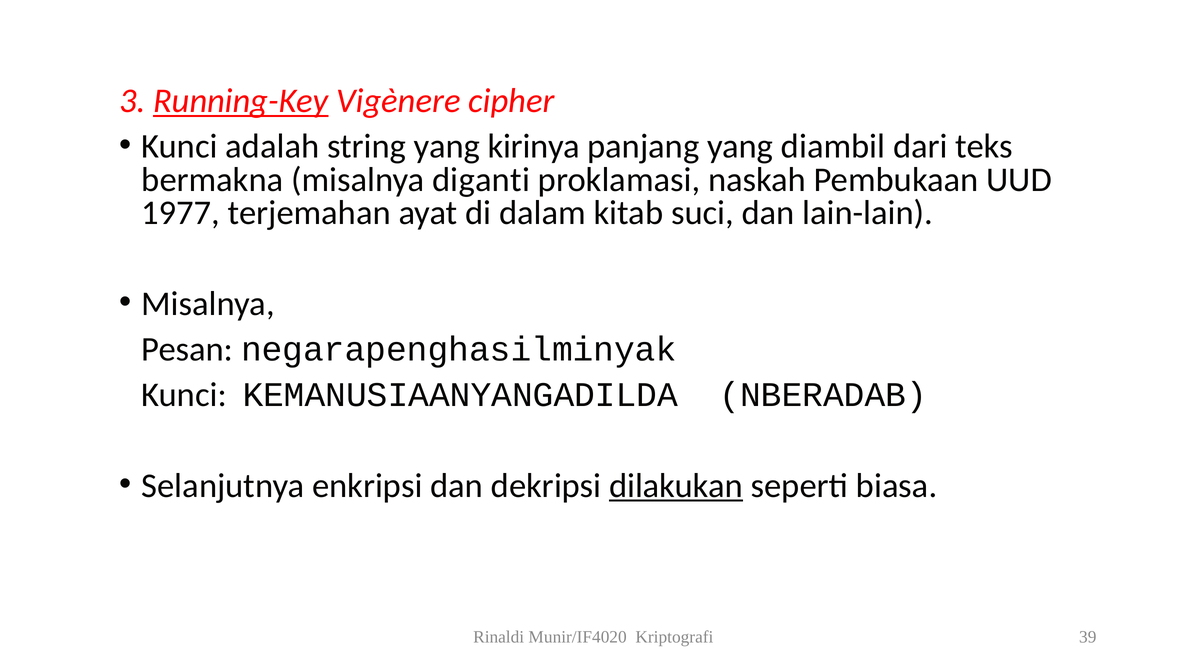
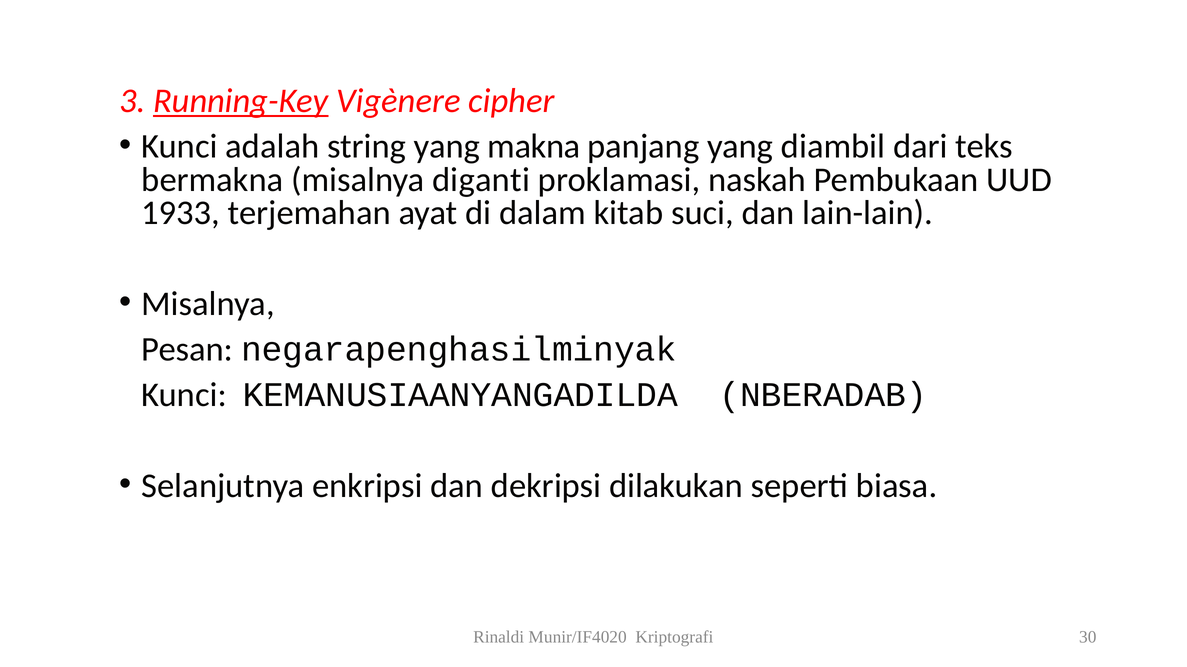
kirinya: kirinya -> makna (534, 147)
1977: 1977 -> 1933 (181, 213)
dilakukan underline: present -> none (676, 486)
39: 39 -> 30 (1088, 638)
